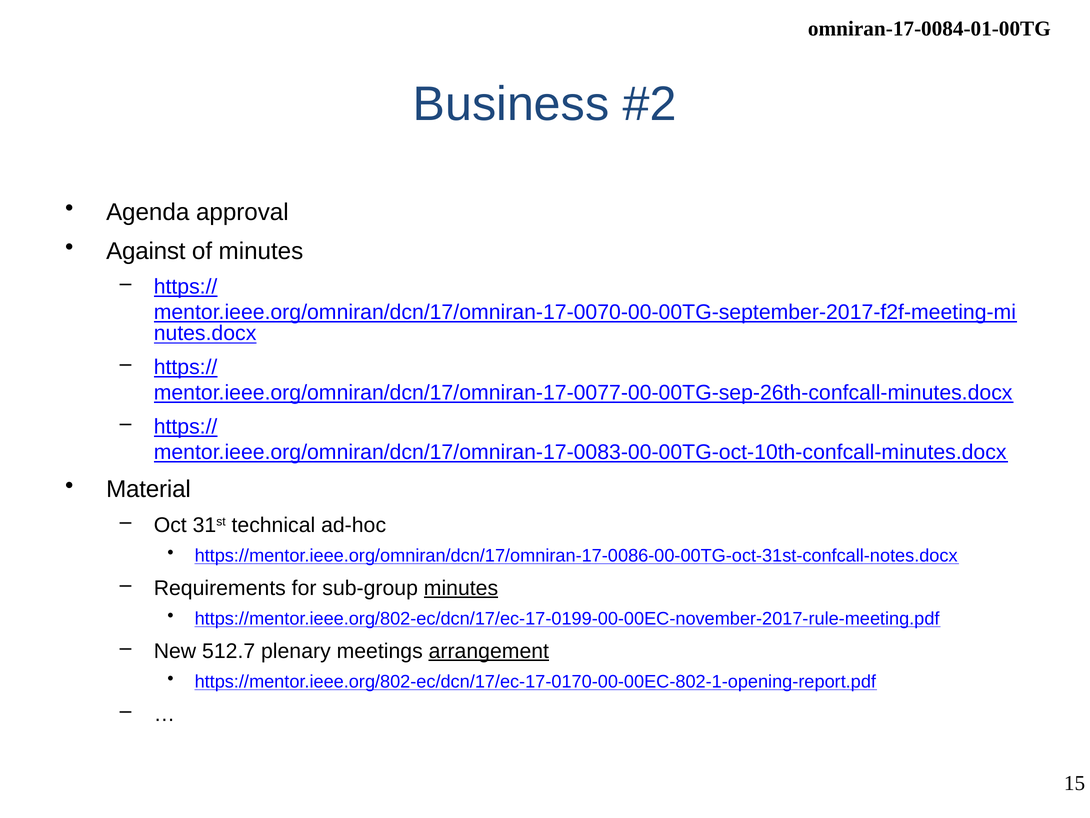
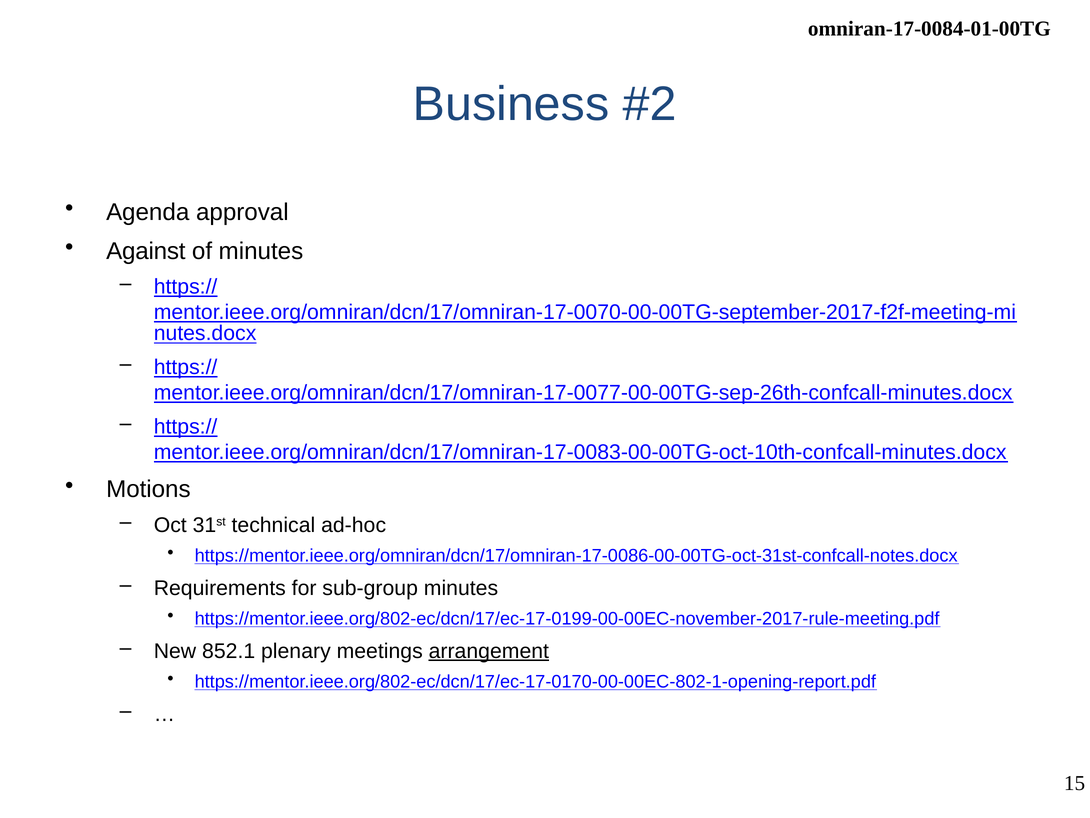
Material: Material -> Motions (148, 489)
minutes underline: present -> none (461, 588)
512.7: 512.7 -> 852.1 (229, 651)
